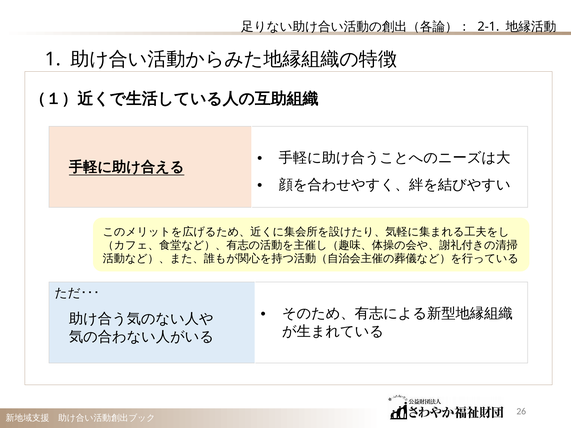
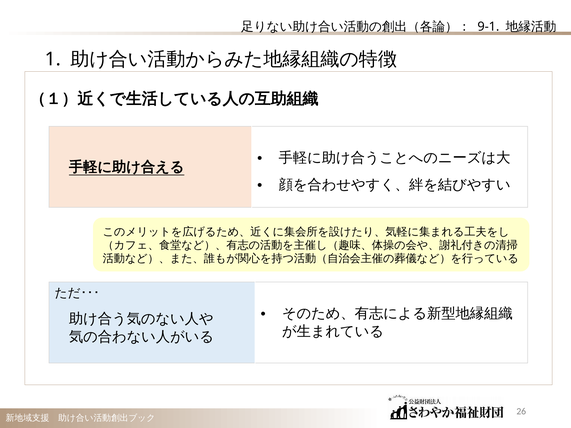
2-1: 2-1 -> 9-1 (488, 27)
